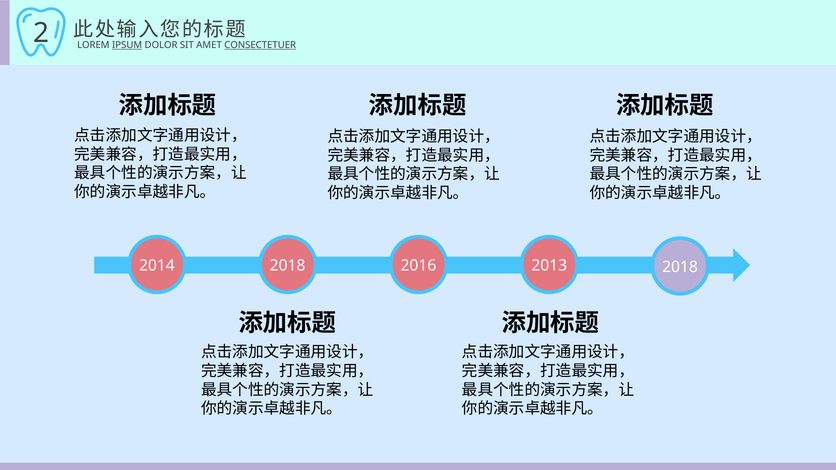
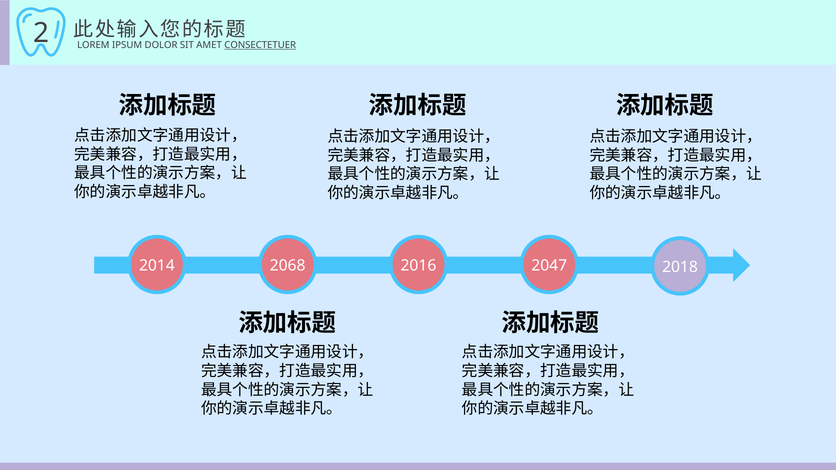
IPSUM underline: present -> none (127, 45)
2014 2018: 2018 -> 2068 (288, 266)
2013: 2013 -> 2047 (549, 266)
